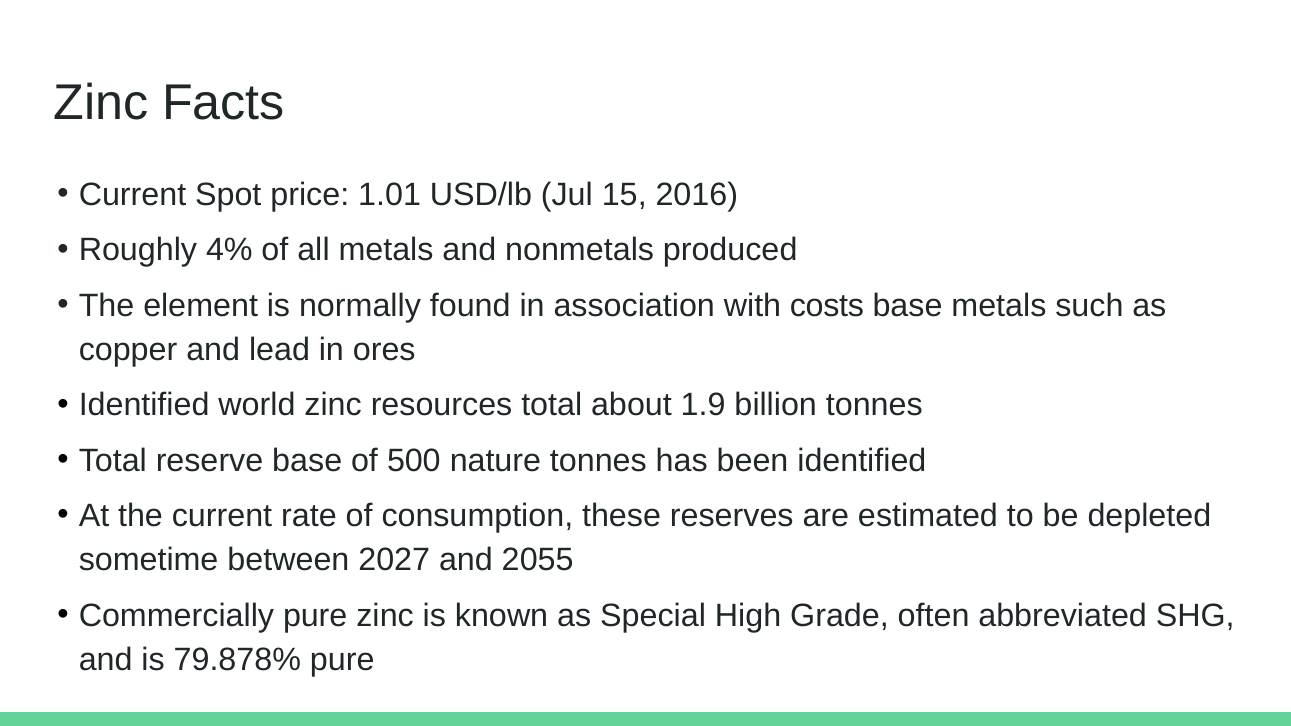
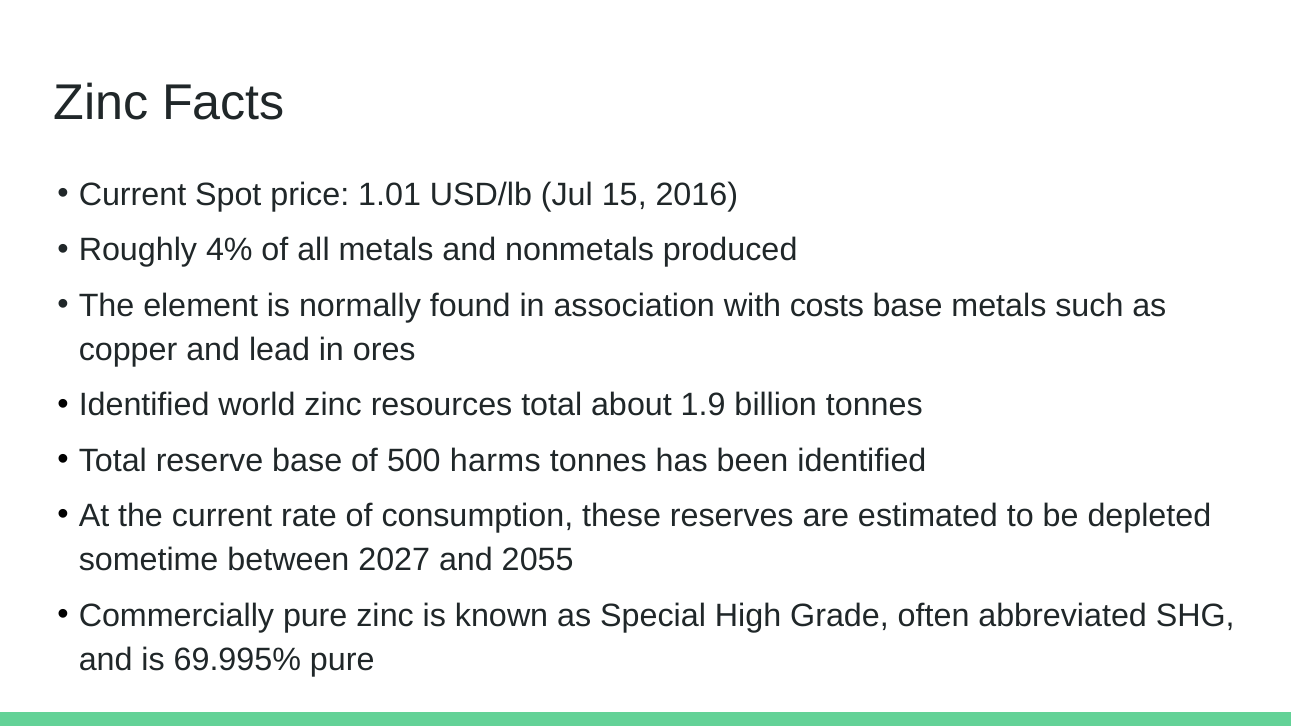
nature: nature -> harms (495, 461)
79.878%: 79.878% -> 69.995% (237, 660)
